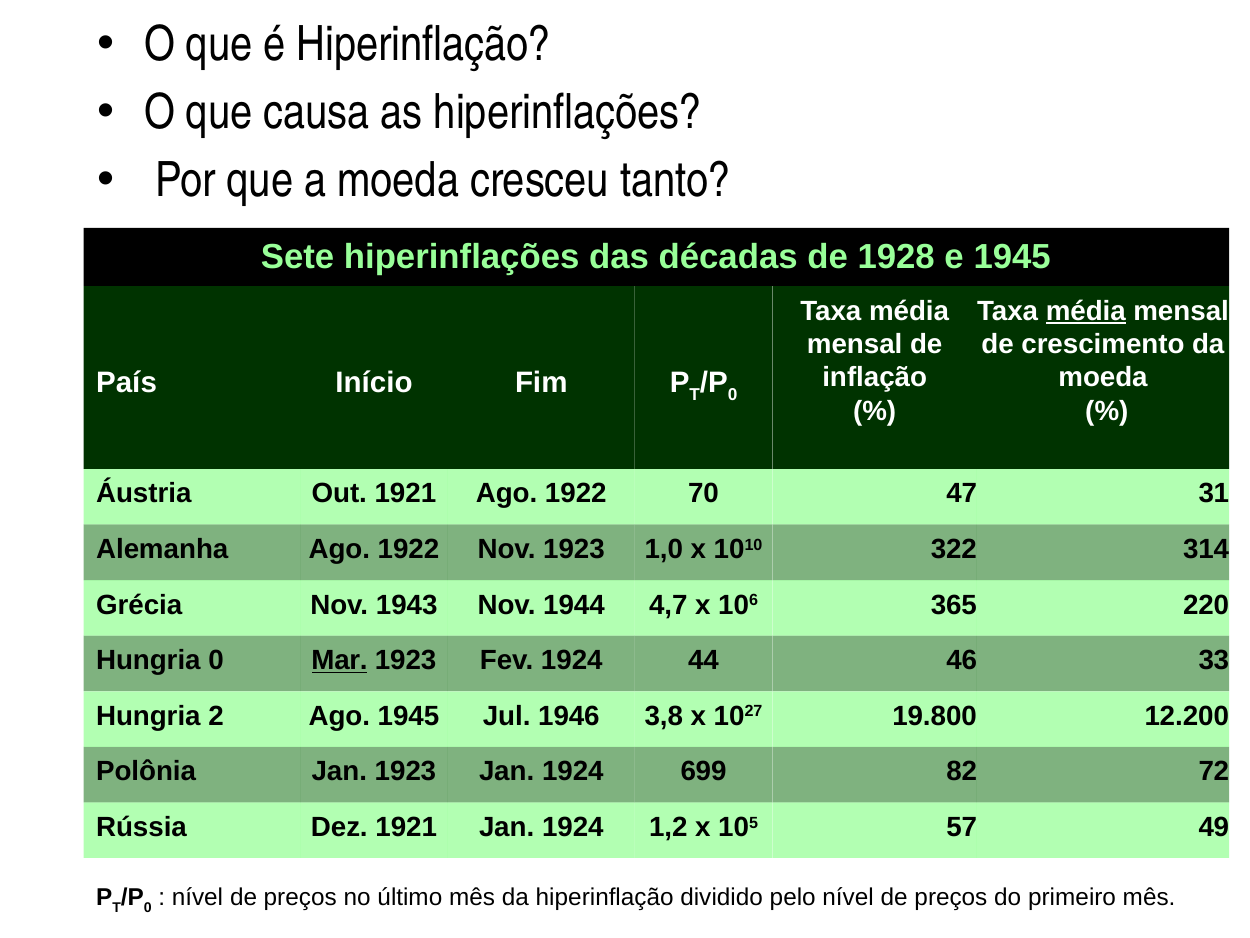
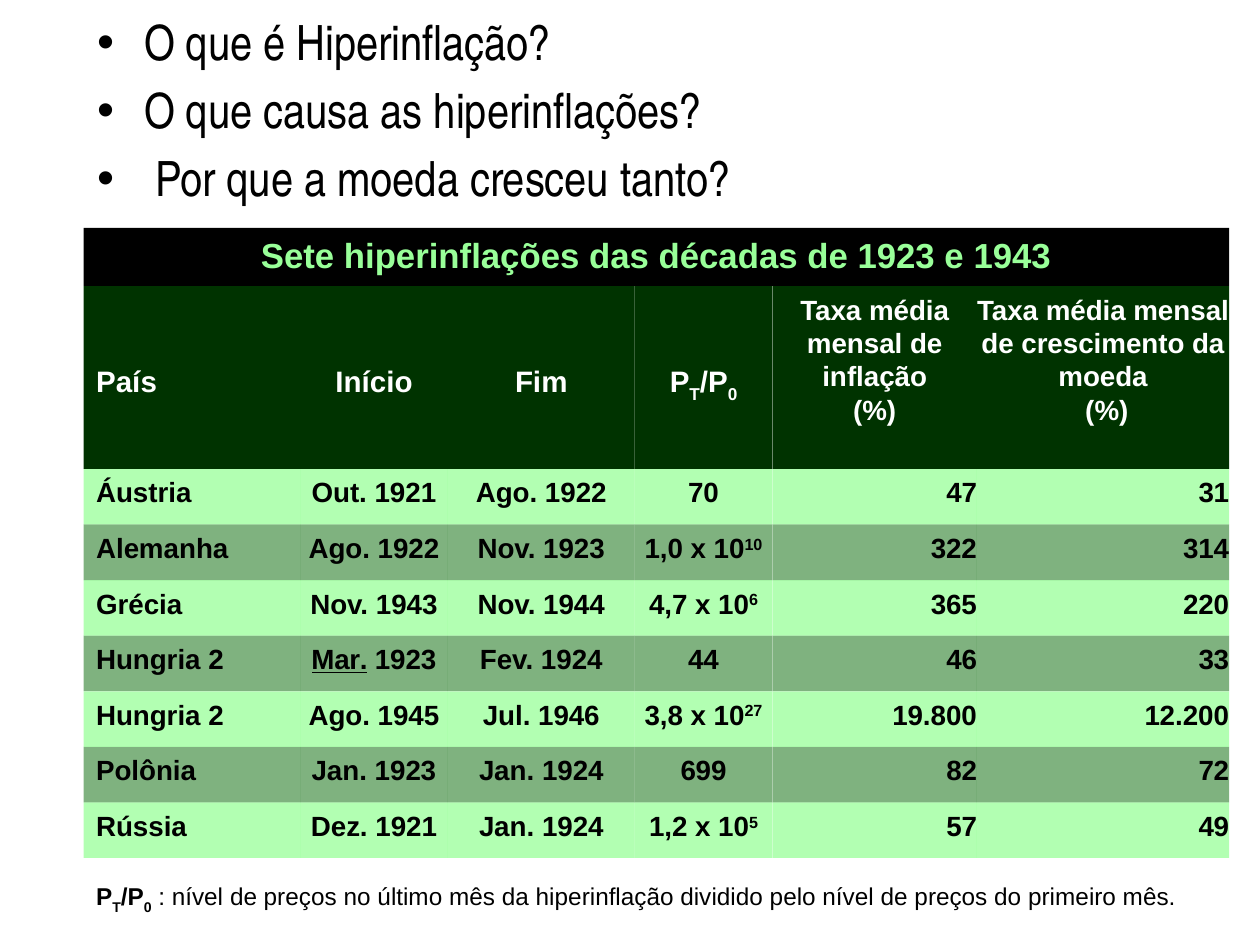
de 1928: 1928 -> 1923 (896, 257)
e 1945: 1945 -> 1943 (1012, 257)
média underline: present -> none (1086, 311)
0: 0 -> 2 (216, 660)
